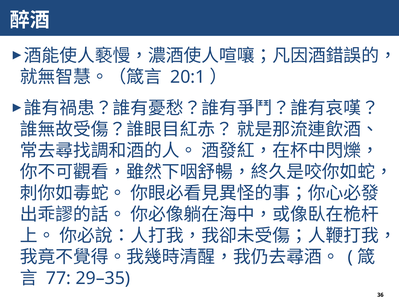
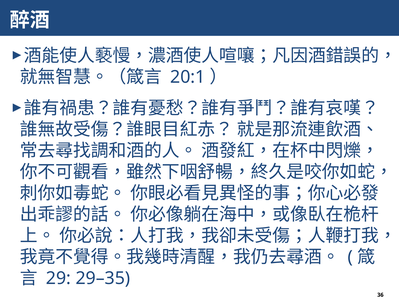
77: 77 -> 29 (58, 279)
